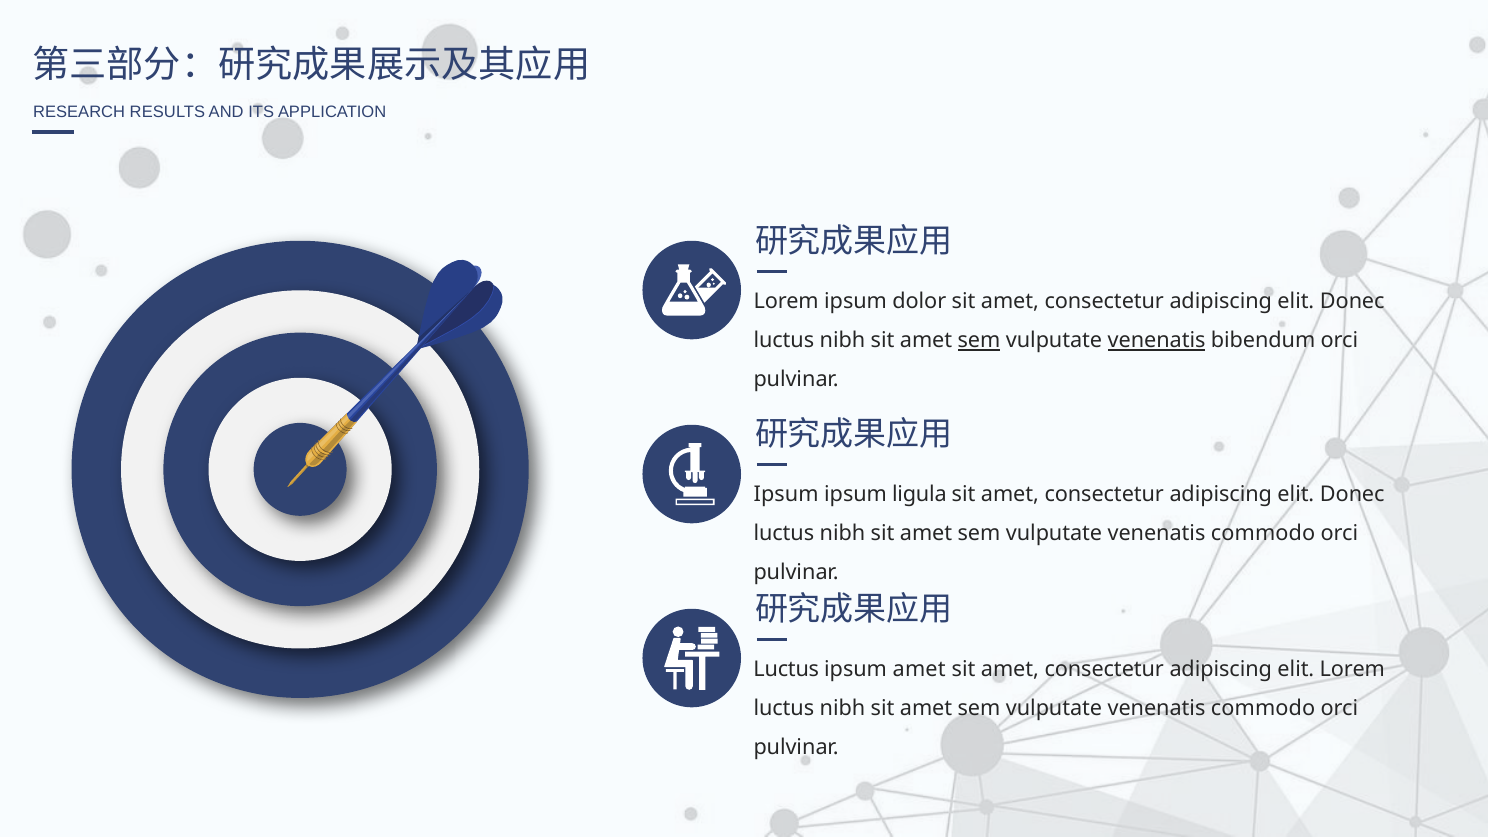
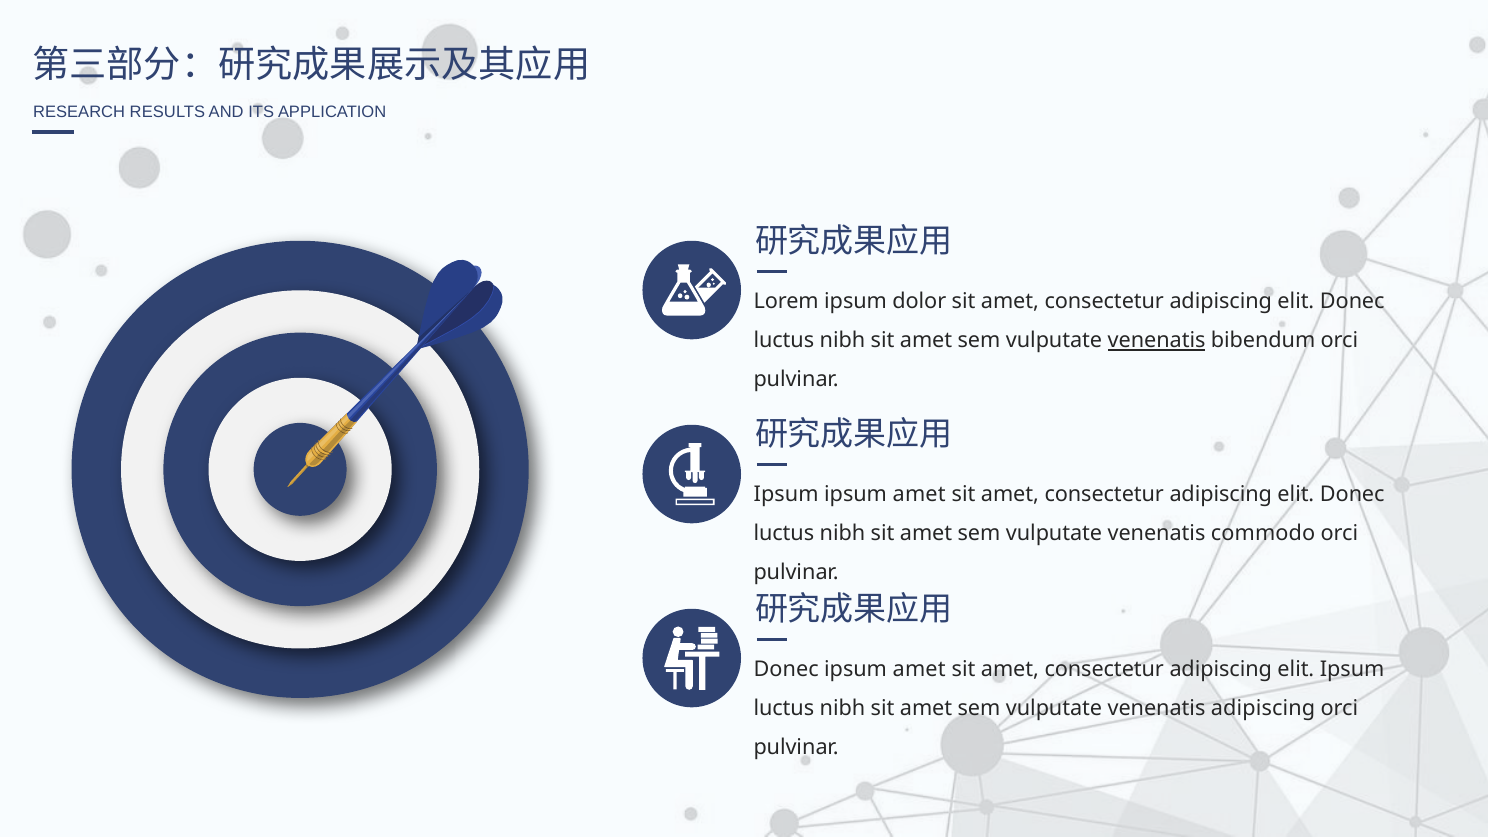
sem underline: present -> none (979, 341)
ligula: ligula -> amet (919, 495)
Luctus: Luctus -> Donec (786, 670)
elit Lorem: Lorem -> Ipsum (1352, 670)
commodo: commodo -> adipiscing (1263, 709)
